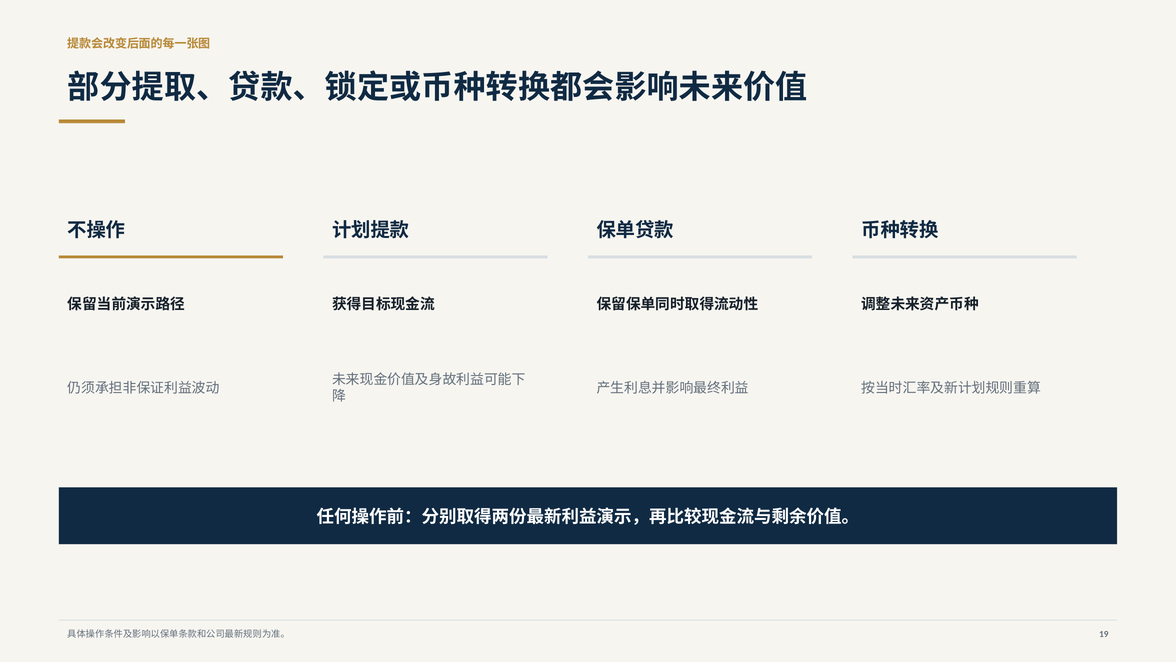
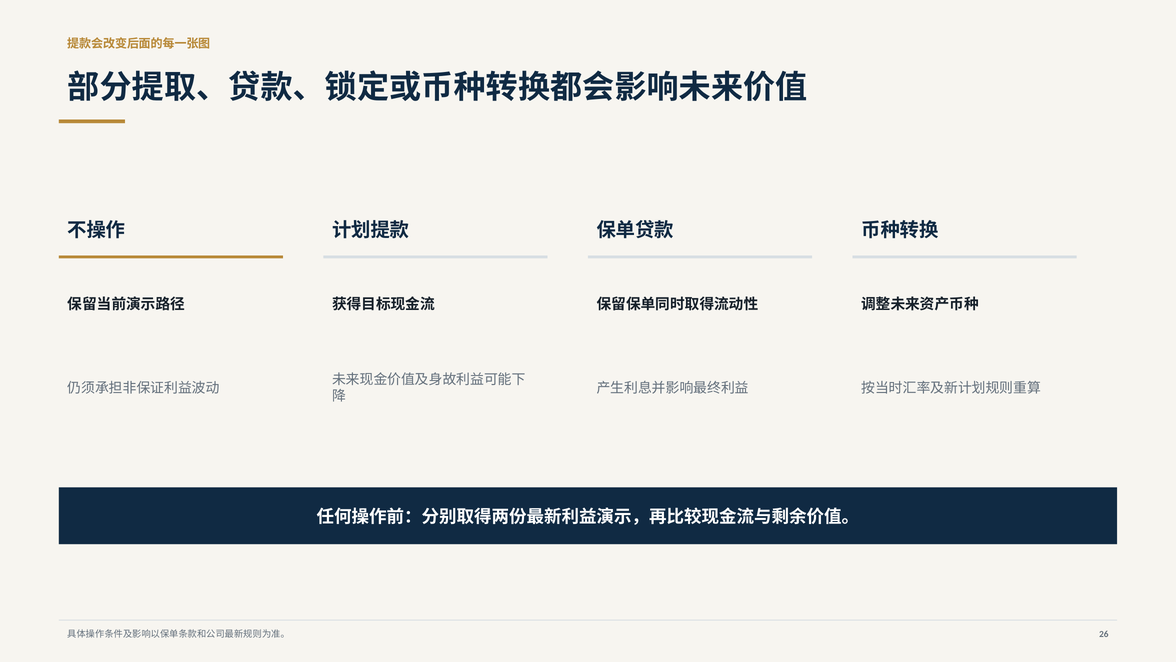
19: 19 -> 26 (1104, 634)
